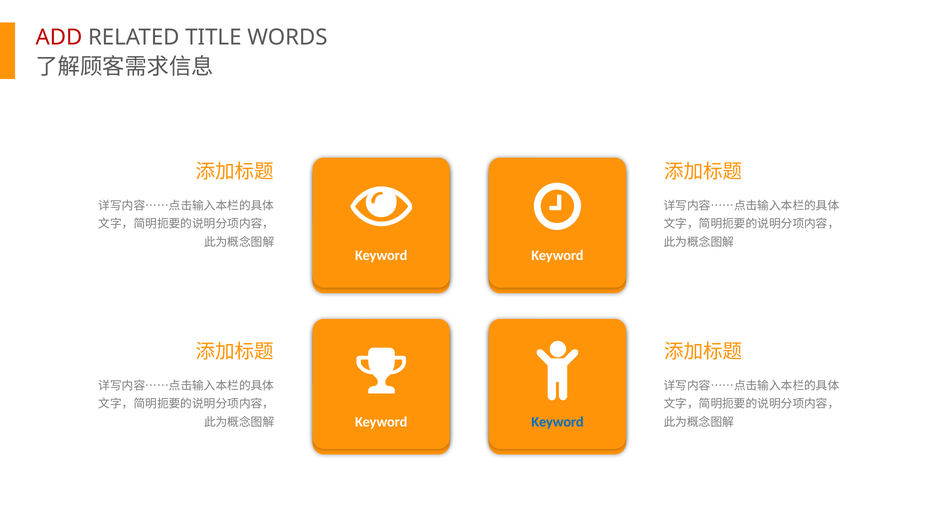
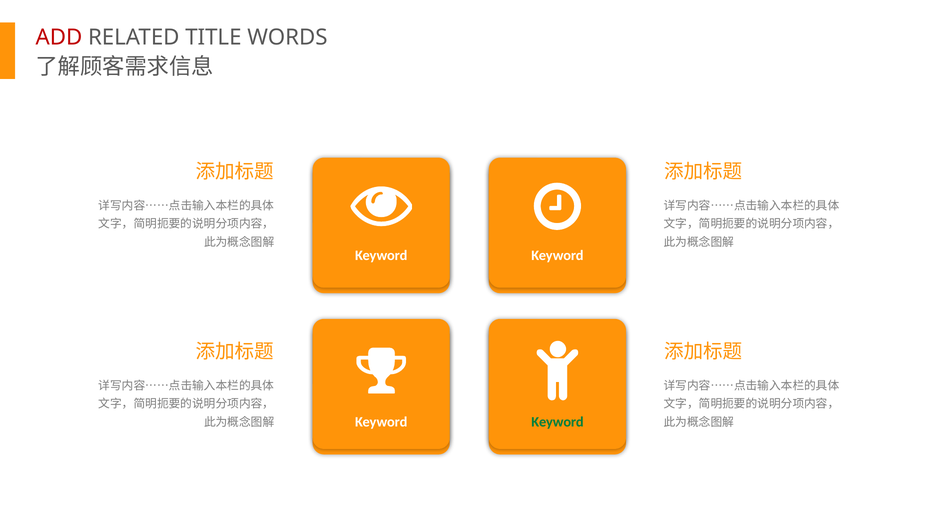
Keyword colour: blue -> green (557, 421)
